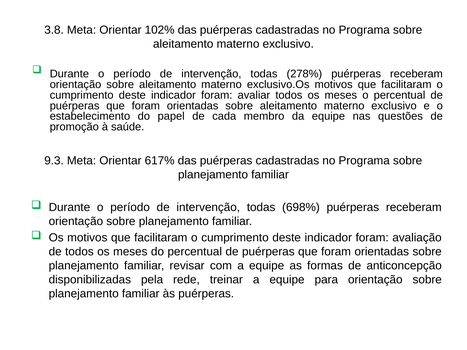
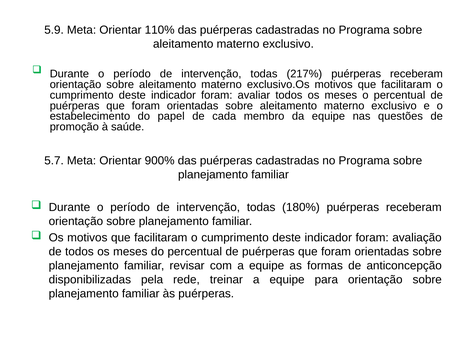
3.8: 3.8 -> 5.9 (54, 30)
102%: 102% -> 110% (160, 30)
278%: 278% -> 217% (304, 74)
9.3: 9.3 -> 5.7 (54, 161)
617%: 617% -> 900% (160, 161)
698%: 698% -> 180% (301, 207)
